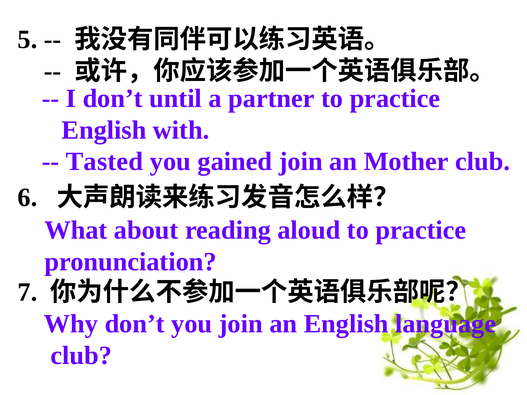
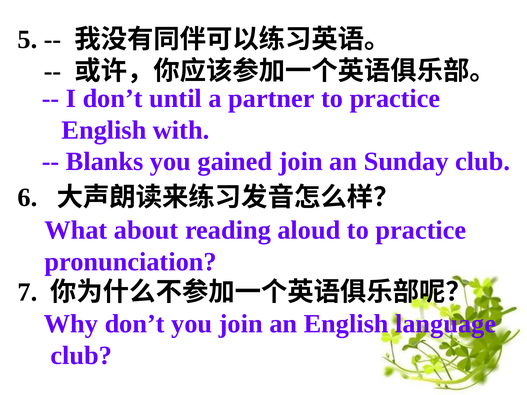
Tasted: Tasted -> Blanks (105, 162)
Mother: Mother -> Sunday (406, 162)
